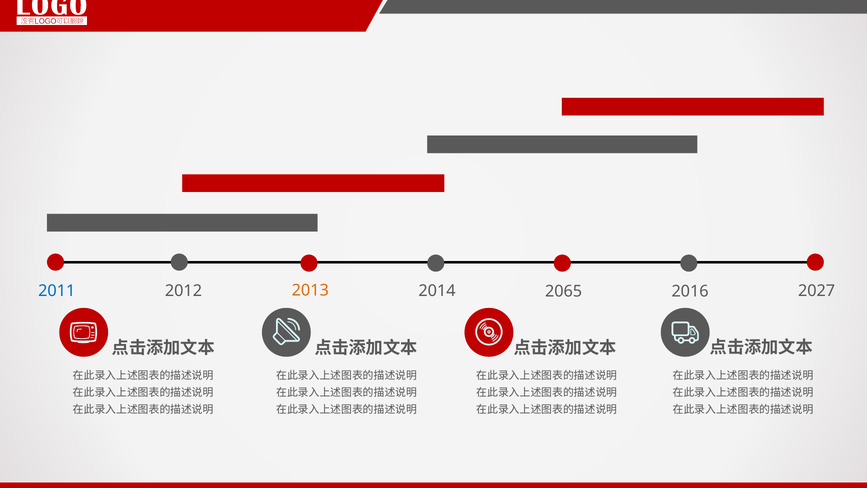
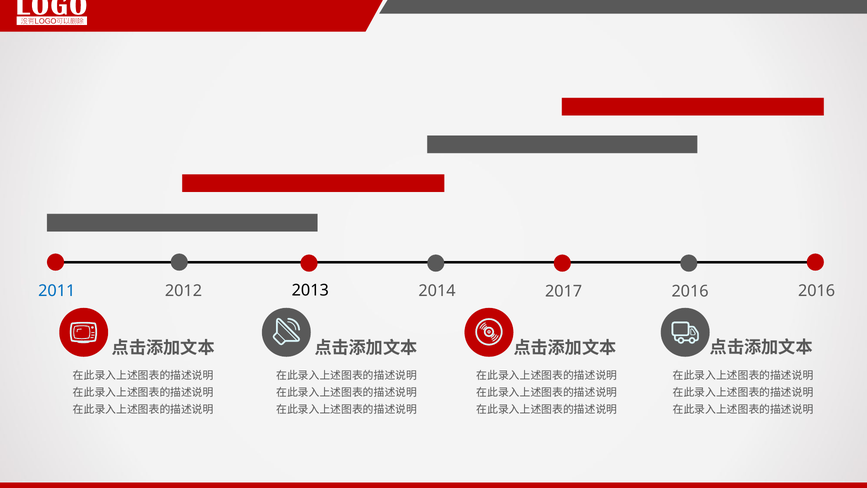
2013 colour: orange -> black (310, 290)
2027: 2027 -> 2016 (817, 291)
2065: 2065 -> 2017 (564, 291)
